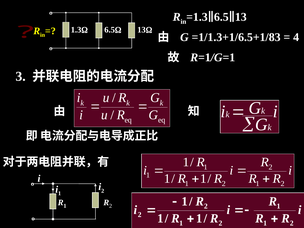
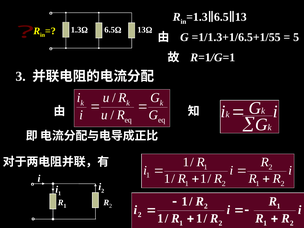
=1/1.3+1/6.5+1/83: =1/1.3+1/6.5+1/83 -> =1/1.3+1/6.5+1/55 (236, 37)
4: 4 -> 5 (296, 37)
